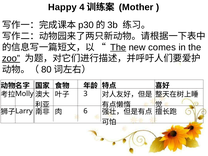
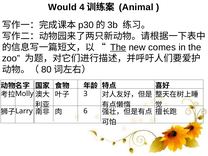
Happy: Happy -> Would (62, 7)
Mother: Mother -> Animal (136, 7)
zoo underline: present -> none (11, 58)
